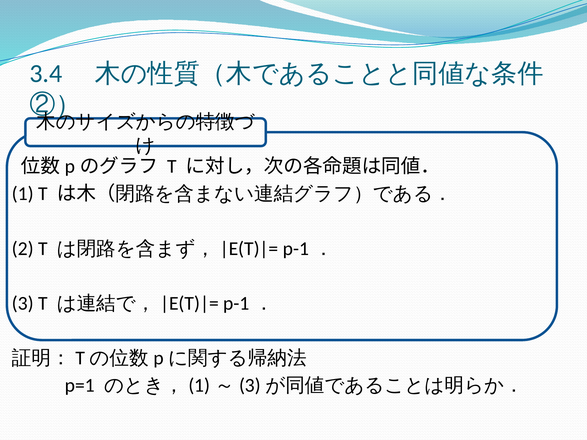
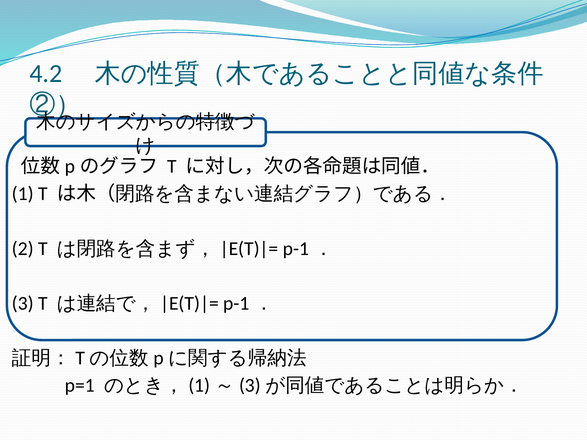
3.4: 3.4 -> 4.2 (46, 73)
